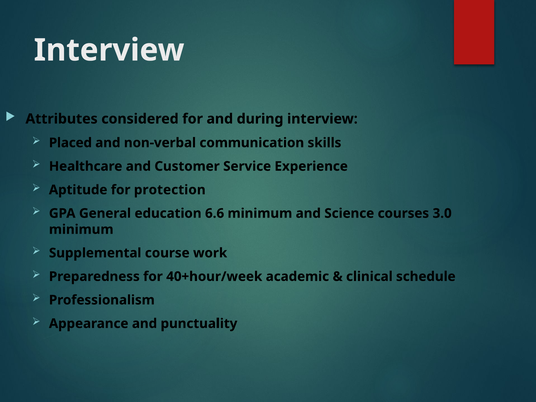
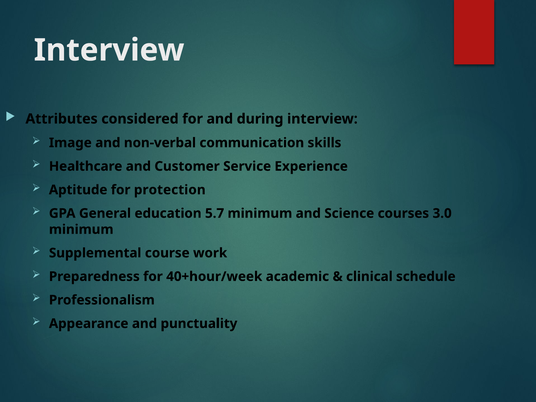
Placed: Placed -> Image (70, 143)
6.6: 6.6 -> 5.7 (215, 213)
